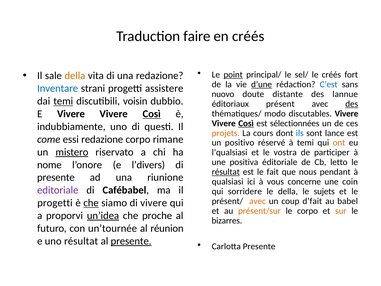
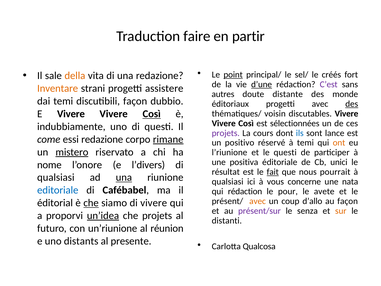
en créés: créés -> partir (248, 36)
C’est colour: blue -> purple (329, 84)
Inventare colour: blue -> orange (58, 88)
nuovo: nuovo -> autres (223, 94)
lannue: lannue -> monde (345, 94)
temi underline: present -> none (63, 101)
discutibili voisin: voisin -> façon (135, 101)
éditoriaux présent: présent -> progetti (280, 104)
modo: modo -> voisin (275, 113)
Così underline: present -> none (246, 123)
projets colour: orange -> purple (226, 133)
rimane underline: none -> present (168, 139)
l’qualsiasi: l’qualsiasi -> l’riunione (230, 152)
le vostra: vostra -> questi (285, 152)
letto: letto -> unici (339, 162)
résultat underline: present -> none (226, 172)
fait underline: none -> present (273, 172)
pendant: pendant -> pourrait (335, 172)
presente: presente -> qualsiasi (56, 177)
una underline: none -> present (124, 177)
coin: coin -> nata (350, 182)
editoriale colour: purple -> blue (58, 190)
qui sorridere: sorridere -> rédaction (245, 191)
le della: della -> pour (288, 191)
sujets: sujets -> avete (324, 191)
d’fait: d’fait -> d’allo (312, 201)
au babel: babel -> façon (348, 201)
progetti: progetti -> éditorial (55, 203)
présent/sur colour: orange -> purple (259, 211)
le corpo: corpo -> senza (307, 211)
che proche: proche -> projets (157, 215)
bizarres: bizarres -> distanti (227, 220)
un’tournée: un’tournée -> un’riunione (113, 228)
uno résultat: résultat -> distants (81, 241)
presente underline: present -> none (131, 241)
Carlotta Presente: Presente -> Qualcosa (259, 246)
